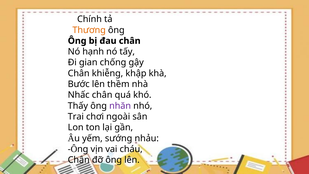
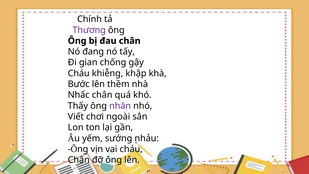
Thương colour: orange -> purple (89, 30)
hạnh: hạnh -> đang (93, 52)
Chân: Chân -> Cháu (79, 73)
Trai: Trai -> Viết (76, 117)
